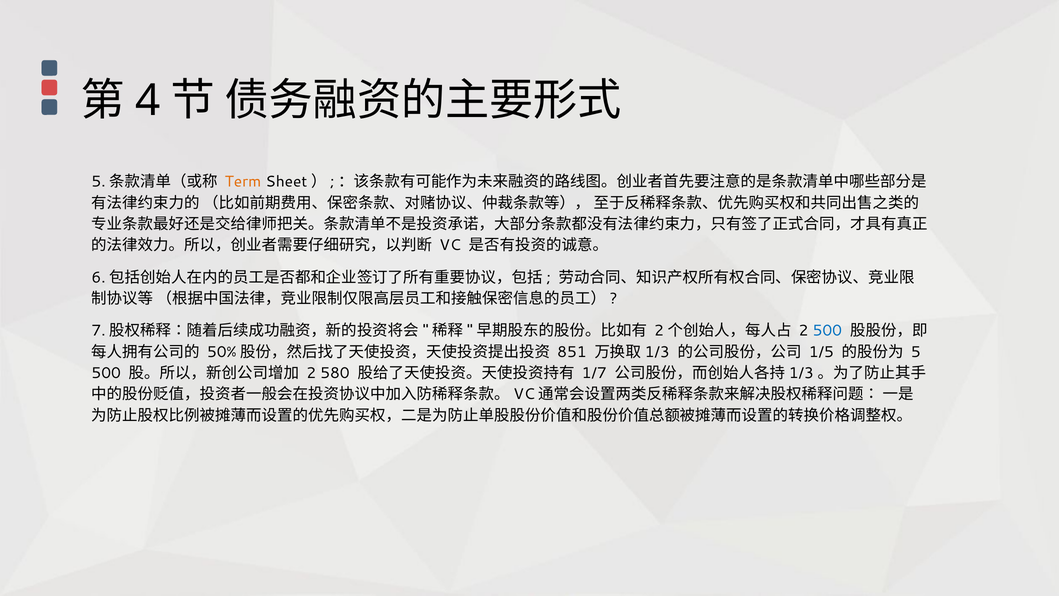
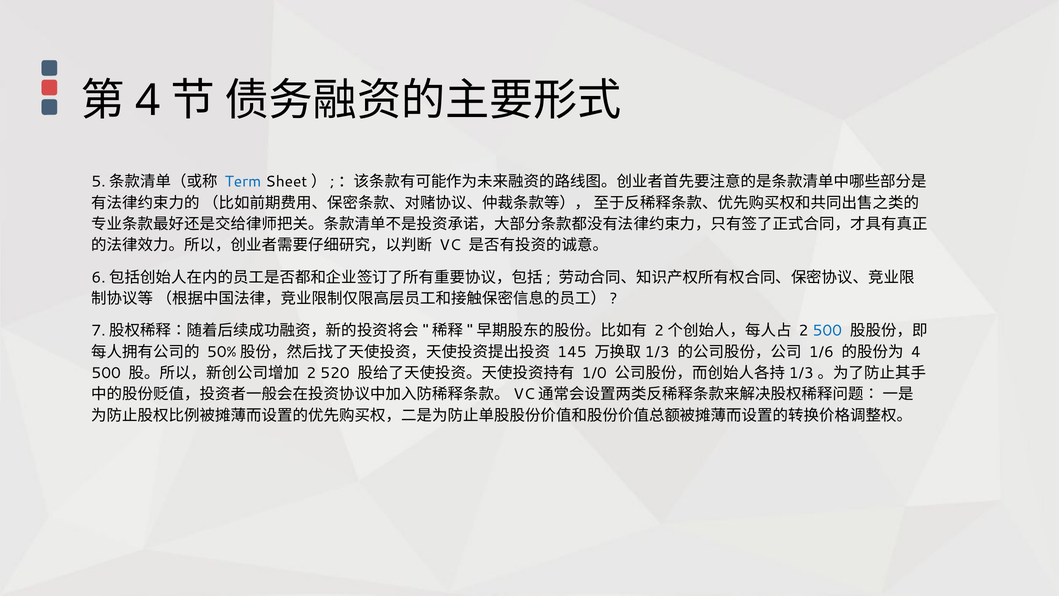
Term colour: orange -> blue (243, 182)
851: 851 -> 145 (572, 352)
1/5: 1/5 -> 1/6 (821, 352)
5: 5 -> 4 (916, 352)
580: 580 -> 520 (335, 373)
1/7: 1/7 -> 1/0 (594, 373)
